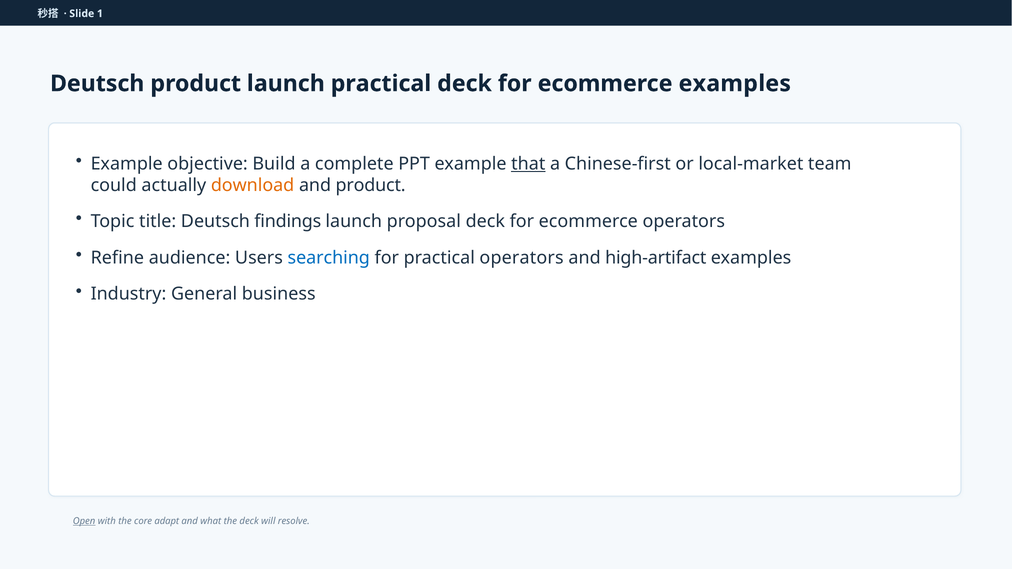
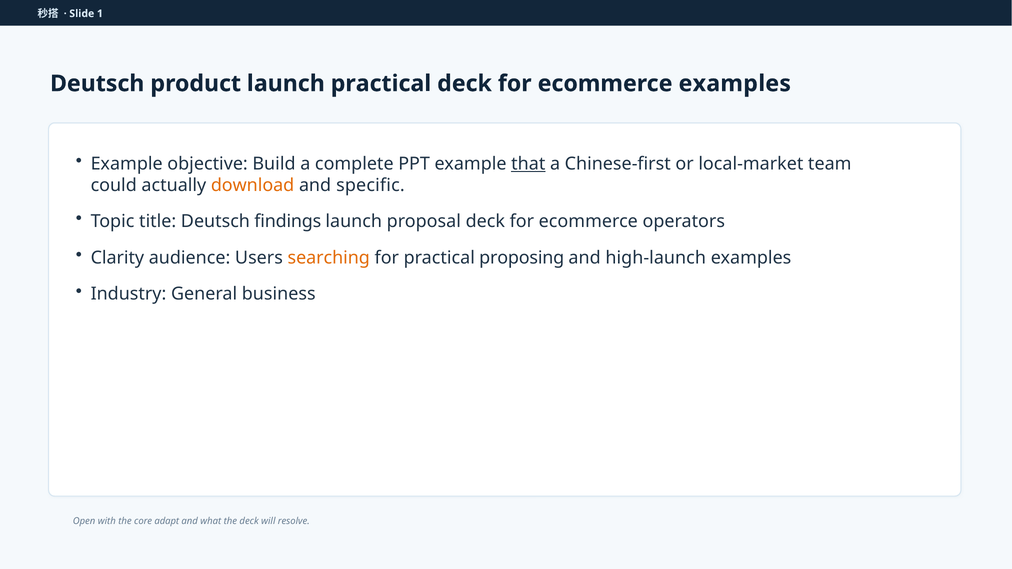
and product: product -> specific (370, 185)
Refine: Refine -> Clarity (117, 258)
searching colour: blue -> orange (329, 258)
practical operators: operators -> proposing (522, 258)
high-artifact: high-artifact -> high-launch (656, 258)
Open underline: present -> none (84, 521)
